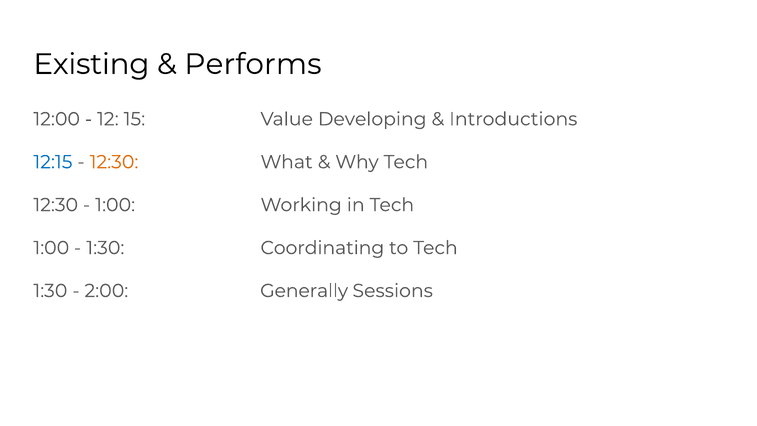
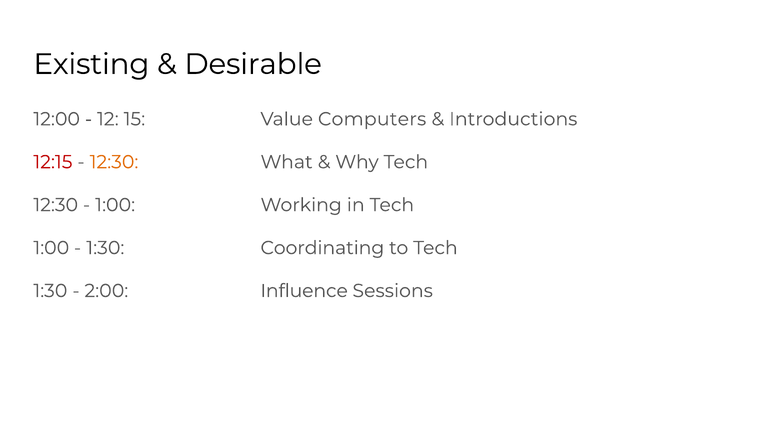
Performs: Performs -> Desirable (253, 64)
Developing: Developing -> Computers (372, 119)
12:15 colour: blue -> red (53, 162)
Generally: Generally -> Influence (304, 291)
